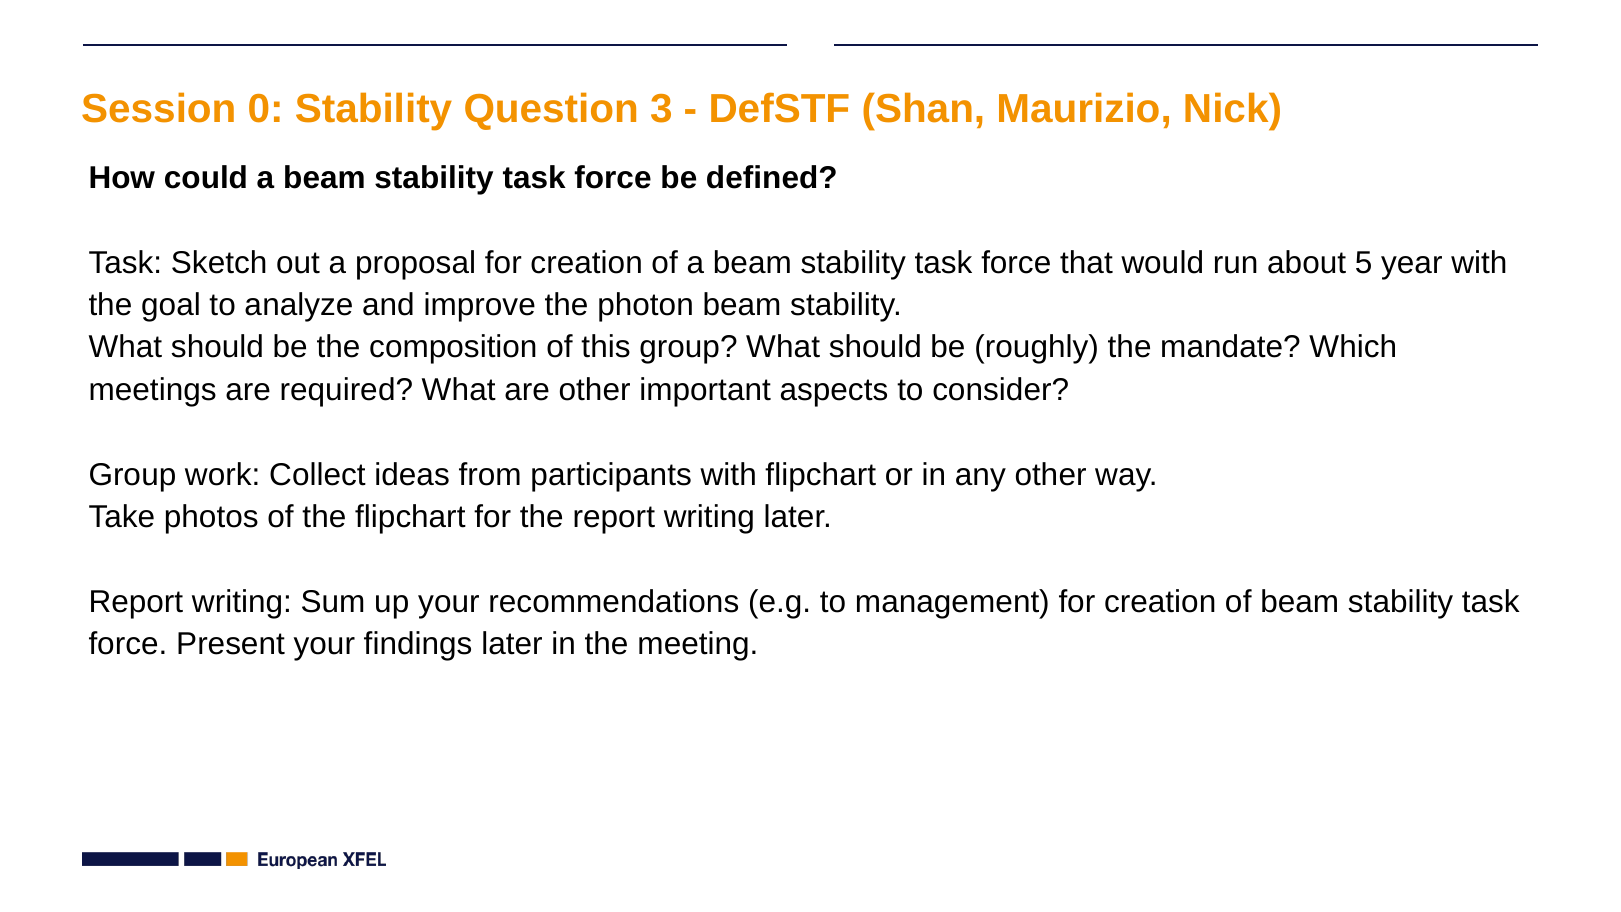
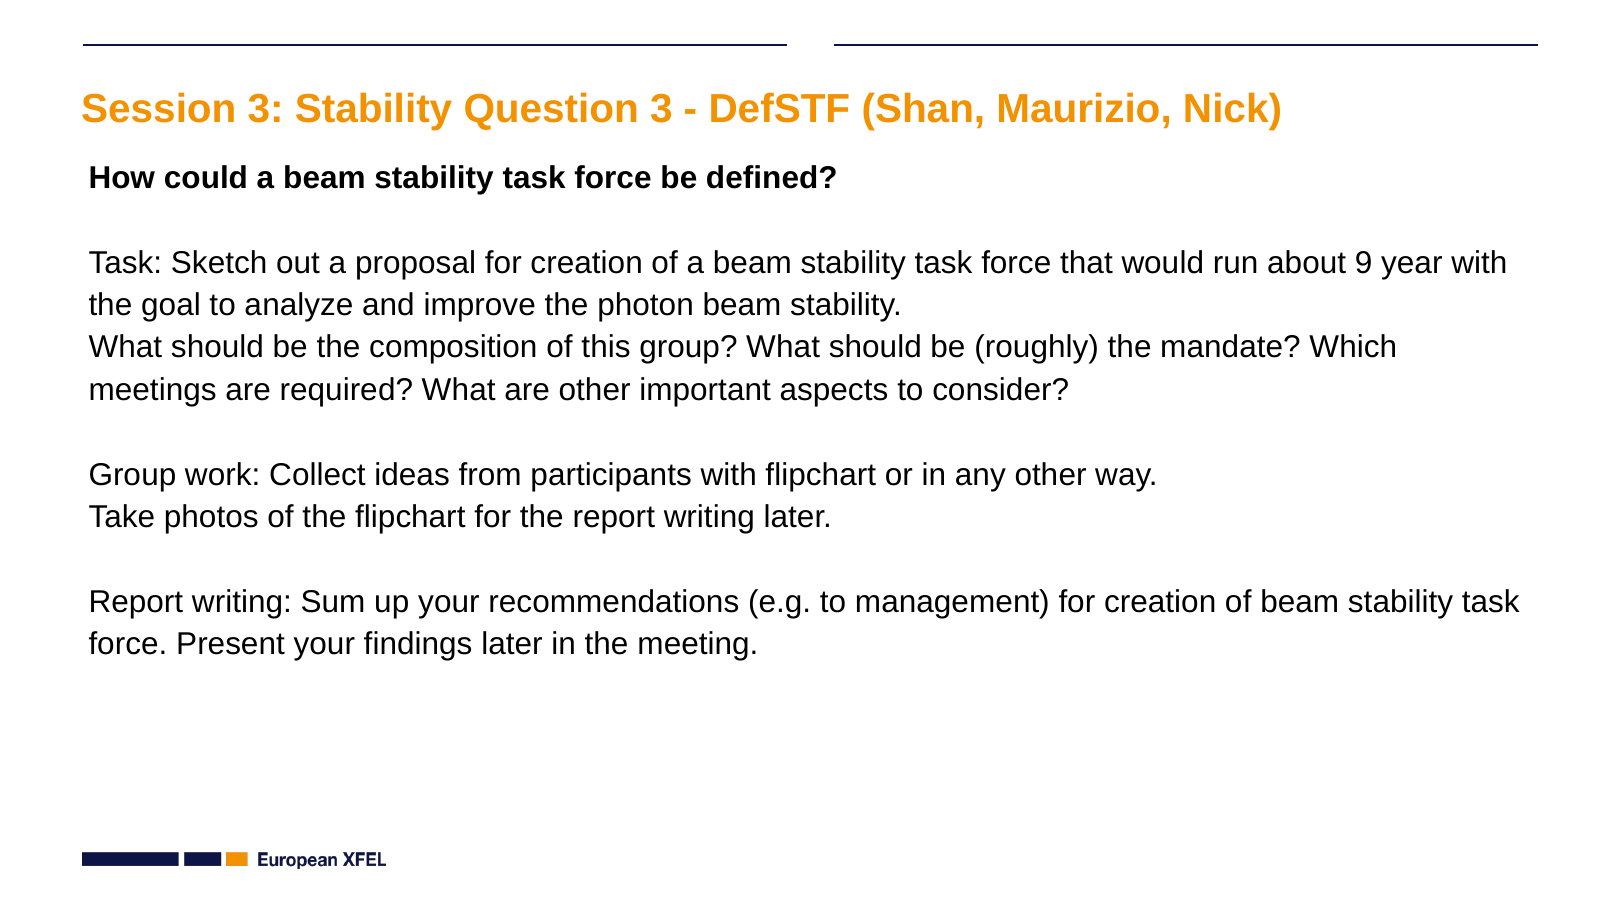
Session 0: 0 -> 3 (266, 109)
5: 5 -> 9 (1364, 263)
